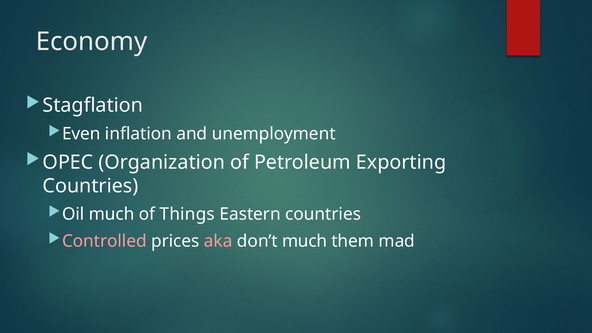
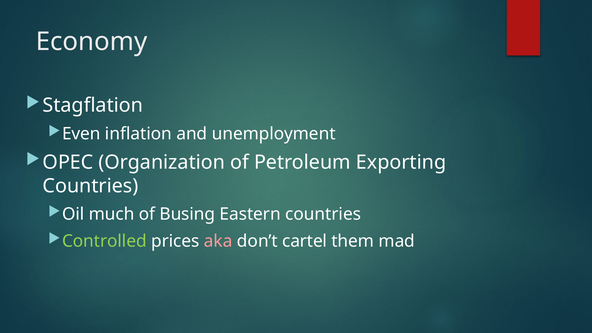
Things: Things -> Busing (187, 214)
Controlled colour: pink -> light green (104, 241)
don’t much: much -> cartel (305, 241)
